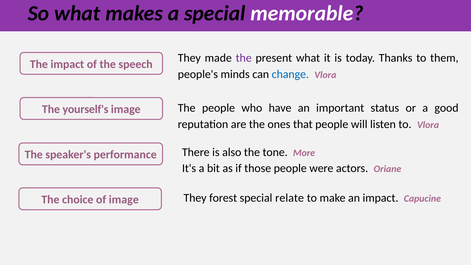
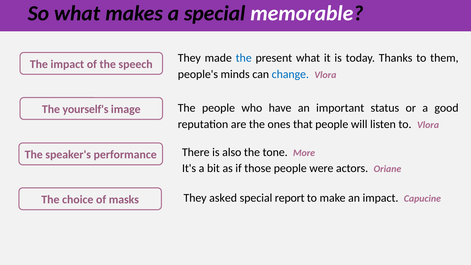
the colour: purple -> blue (244, 58)
forest: forest -> asked (223, 198)
relate: relate -> report (290, 198)
of image: image -> masks (124, 200)
